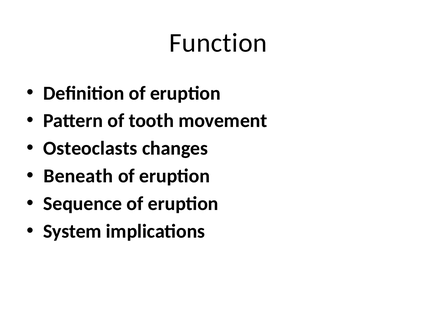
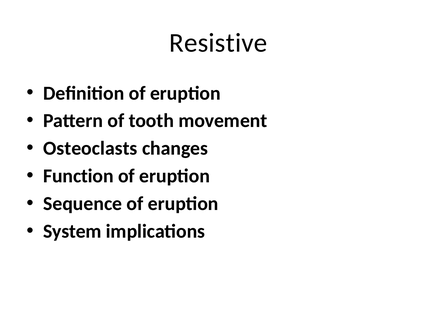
Function: Function -> Resistive (218, 43)
Beneath: Beneath -> Function (78, 176)
